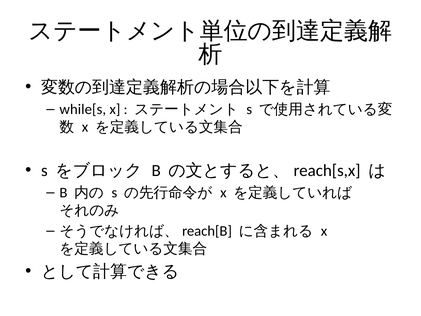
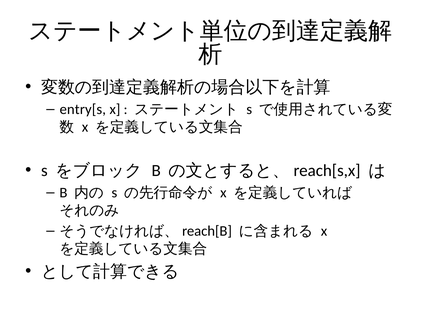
while[s: while[s -> entry[s (83, 109)
